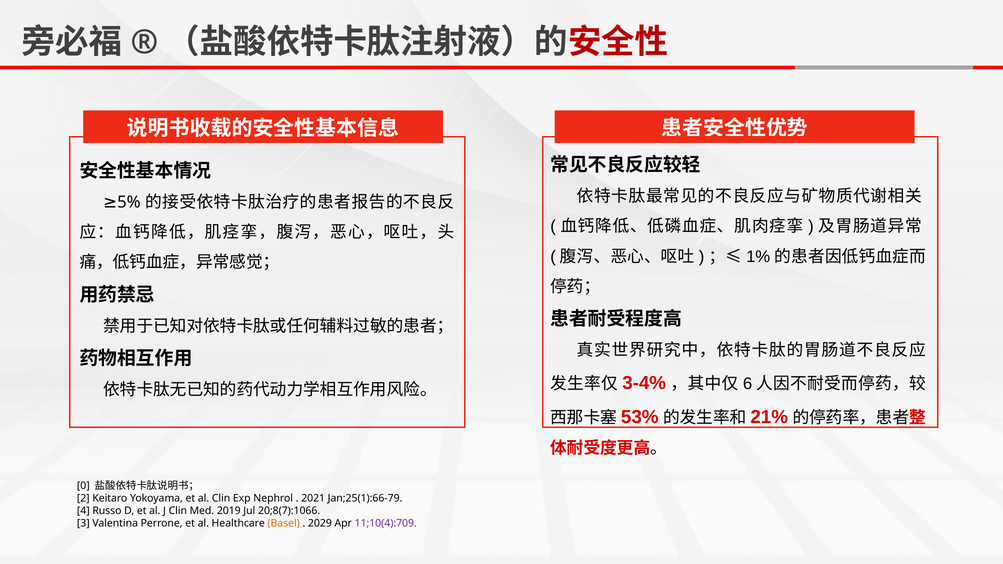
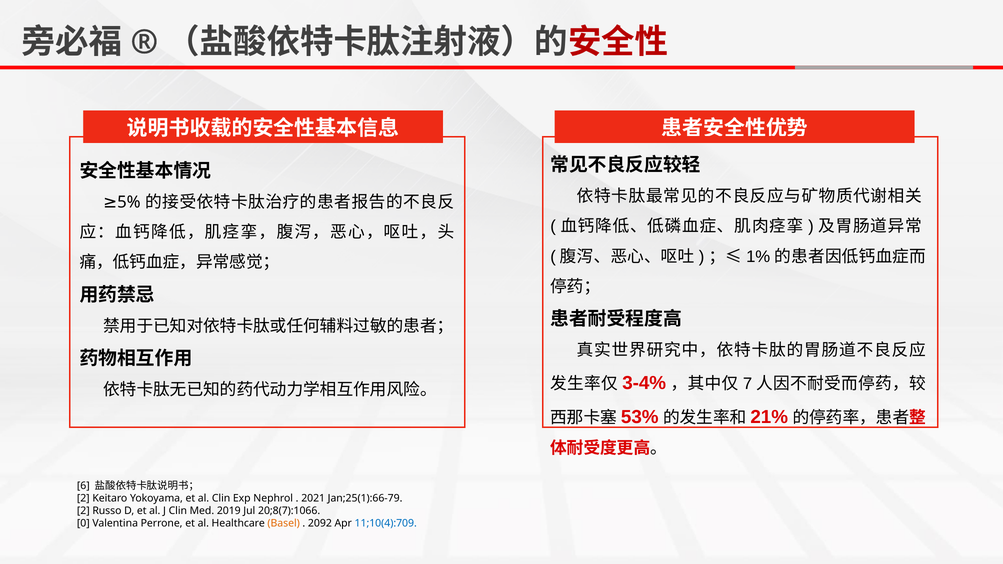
6: 6 -> 7 (748, 384)
0: 0 -> 6 (83, 486)
4: 4 -> 2 (83, 511)
3: 3 -> 0 (83, 523)
2029: 2029 -> 2092 (320, 523)
11;10(4):709 colour: purple -> blue (386, 523)
